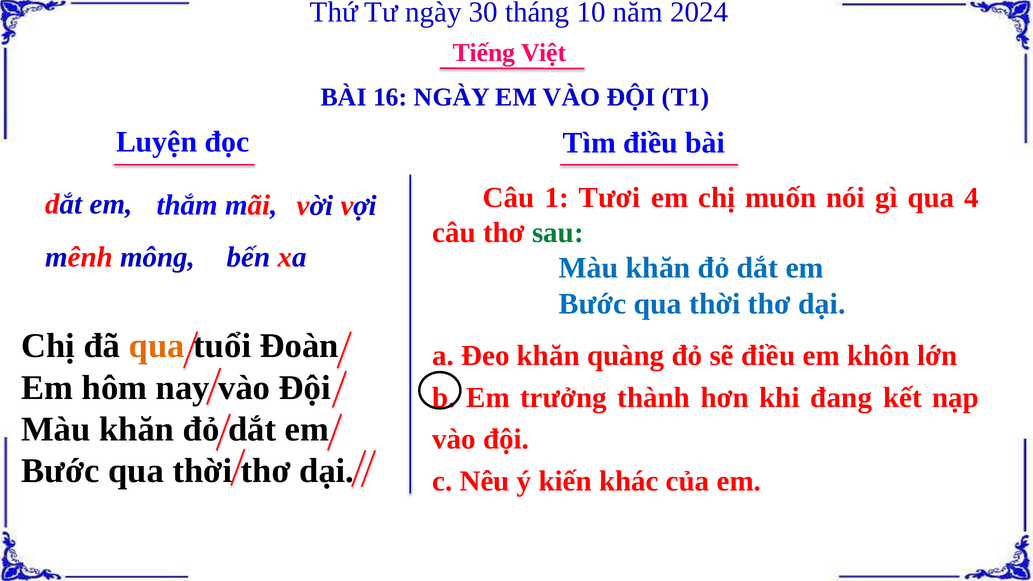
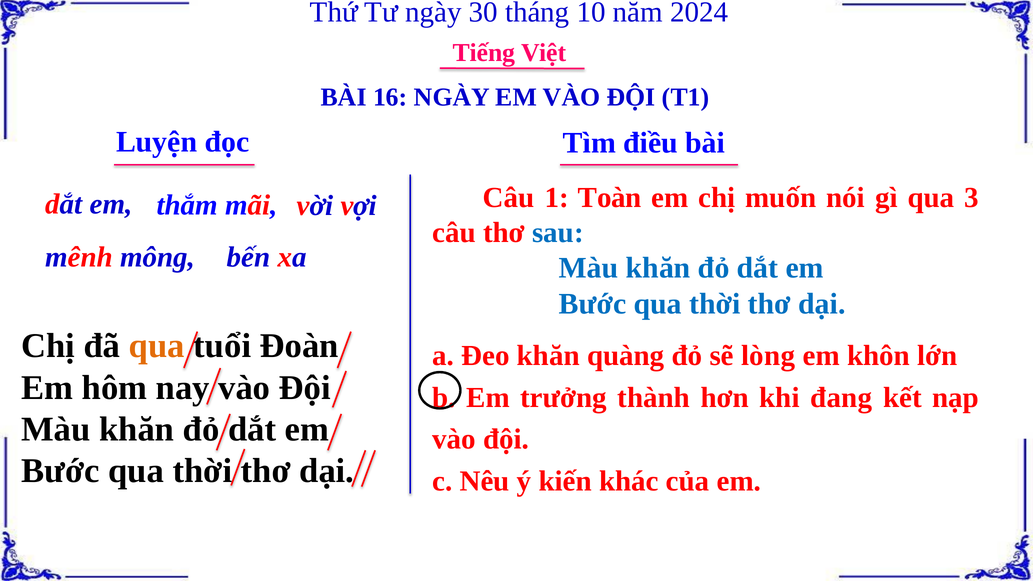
Tươi: Tươi -> Toàn (610, 198)
4: 4 -> 3 (972, 198)
sau colour: green -> blue (558, 232)
sẽ điều: điều -> lòng (768, 355)
